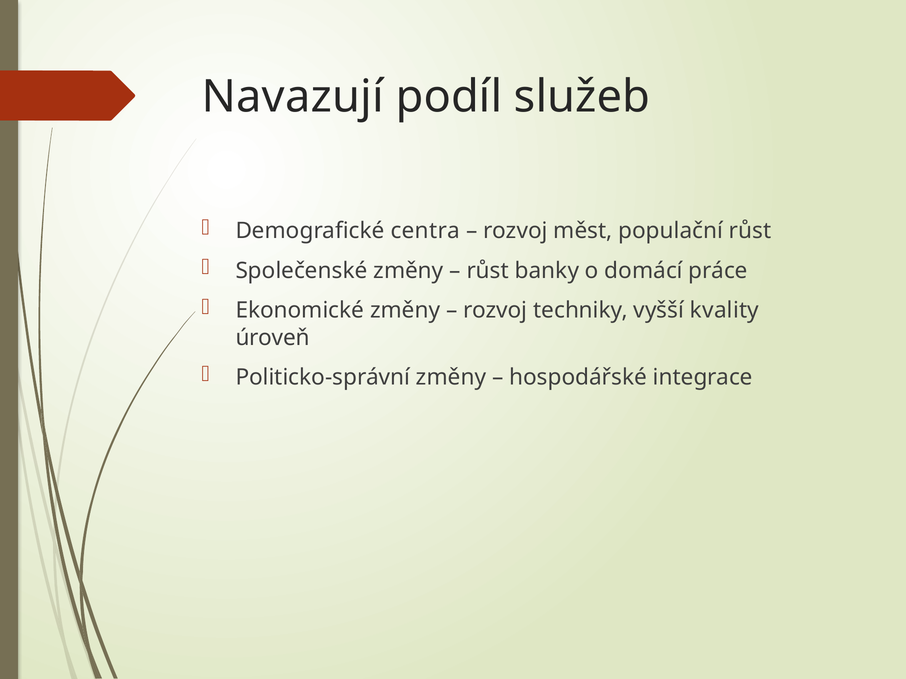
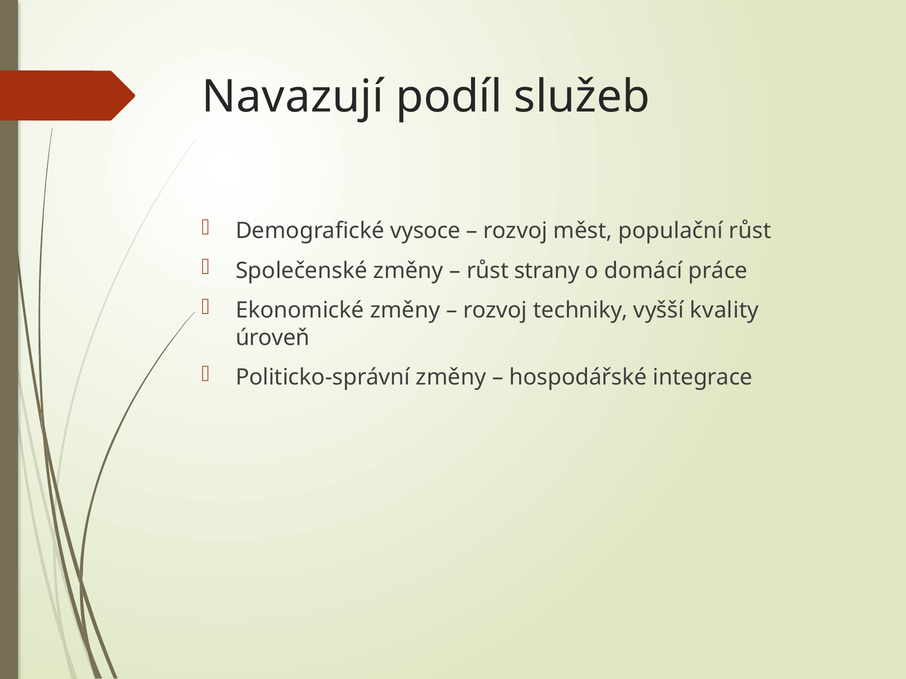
centra: centra -> vysoce (426, 231)
banky: banky -> strany (547, 271)
